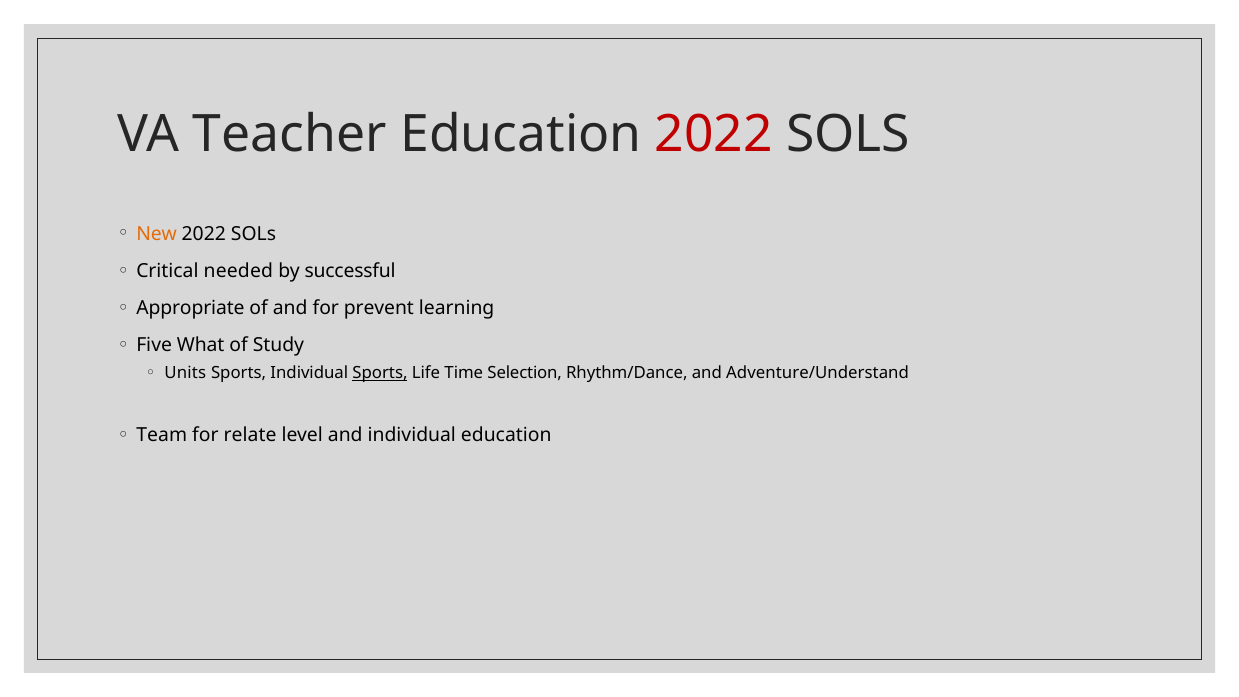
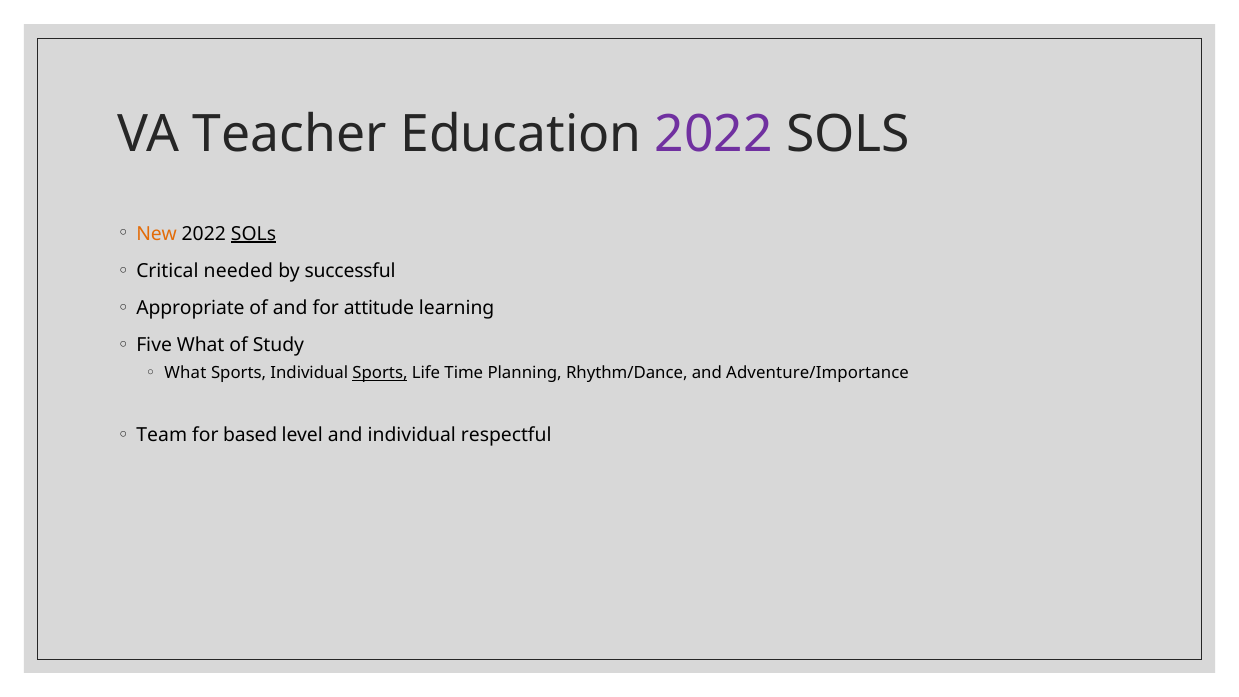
2022 colour: red -> purple (714, 135)
SOLs underline: none -> present (254, 234)
prevent: prevent -> attitude (379, 308)
Units: Units -> What (185, 373)
Selection: Selection -> Planning (525, 373)
Adventure/Understand: Adventure/Understand -> Adventure/Importance (818, 373)
relate: relate -> based (250, 436)
individual education: education -> respectful (506, 436)
